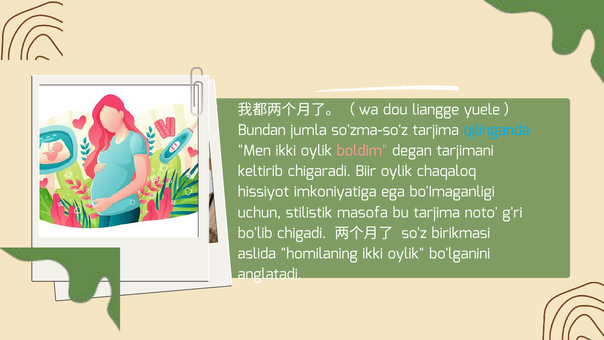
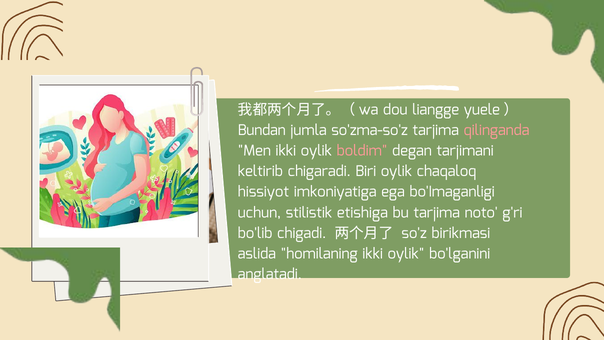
qilinganda colour: light blue -> pink (497, 130)
Biir: Biir -> Biri (366, 171)
masofa: masofa -> etishiga (362, 213)
